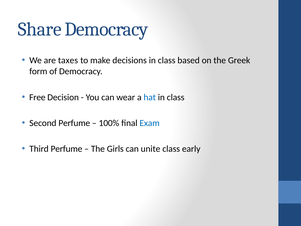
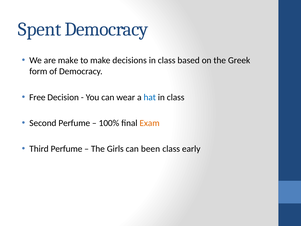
Share: Share -> Spent (40, 29)
are taxes: taxes -> make (68, 60)
Exam colour: blue -> orange (150, 123)
unite: unite -> been (151, 149)
